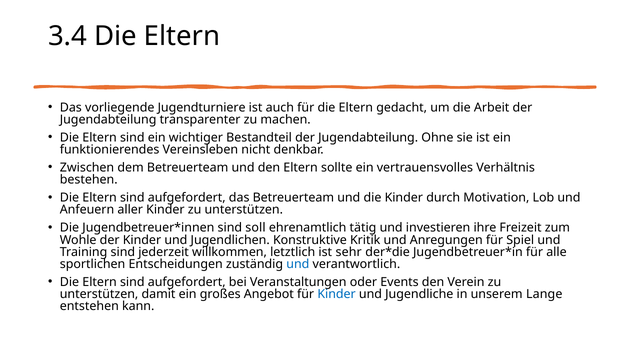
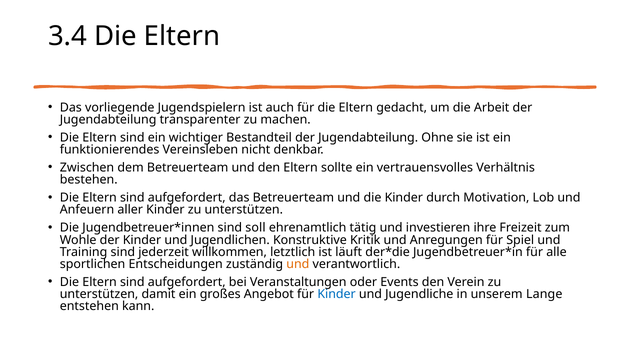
Jugendturniere: Jugendturniere -> Jugendspielern (202, 108)
sehr: sehr -> läuft (349, 252)
und colour: blue -> orange (298, 264)
